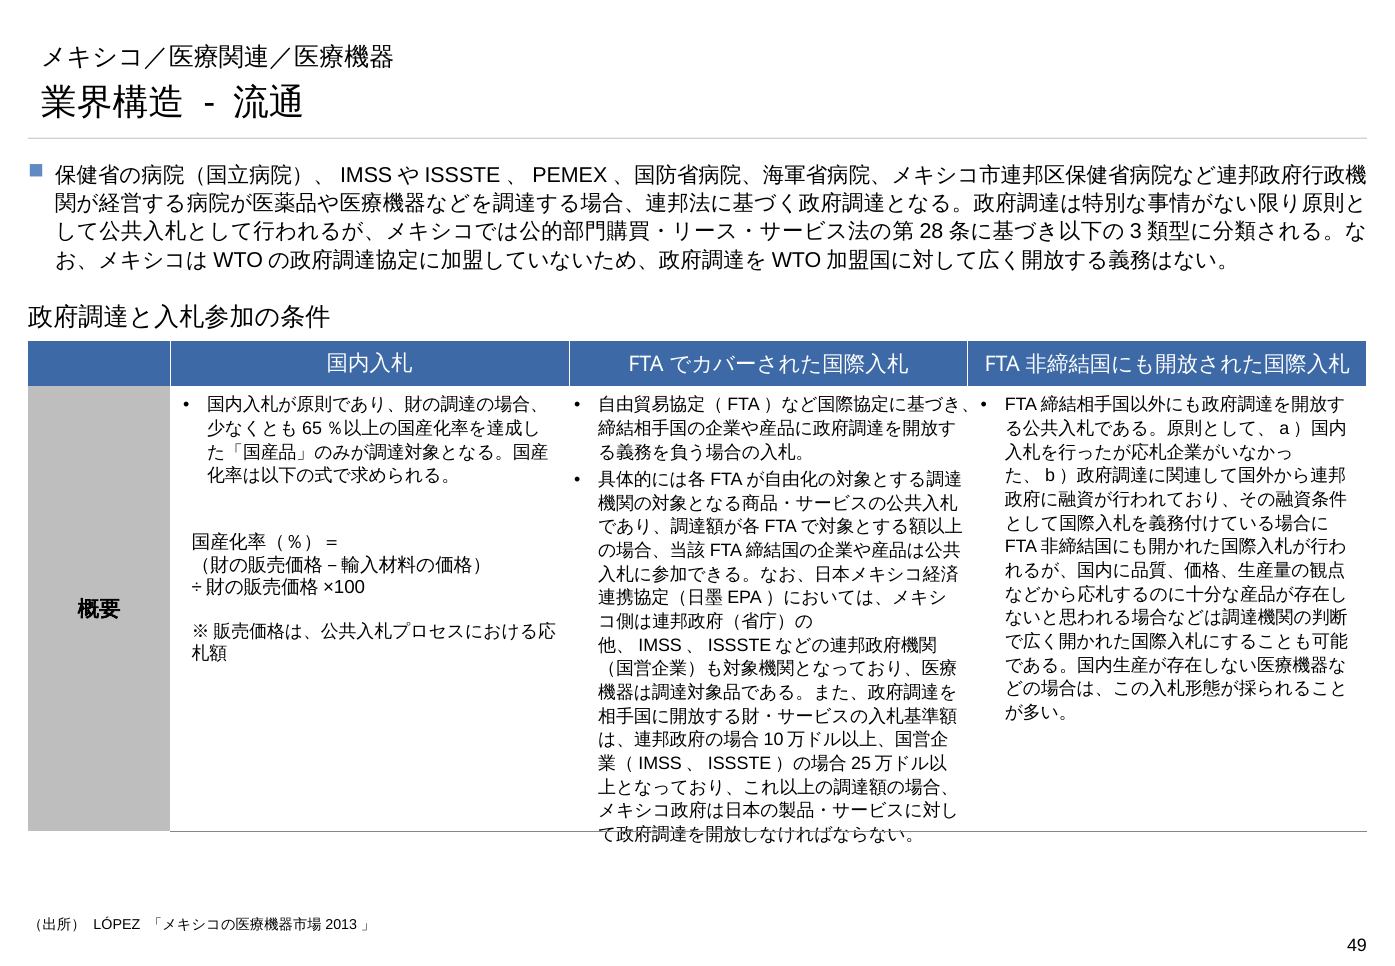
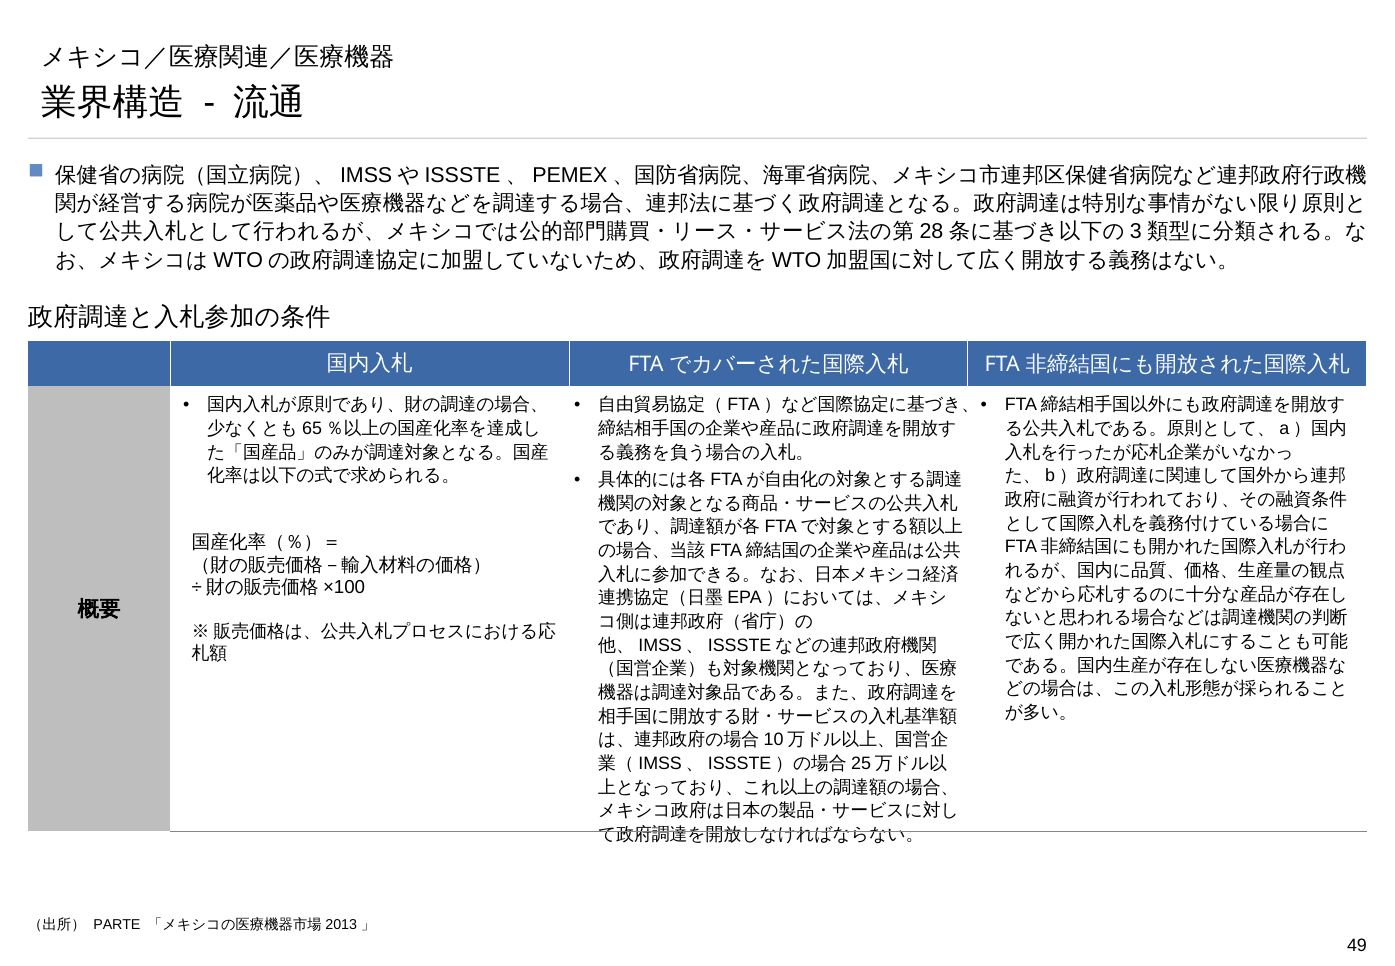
LÓPEZ: LÓPEZ -> PARTE (117, 925)
